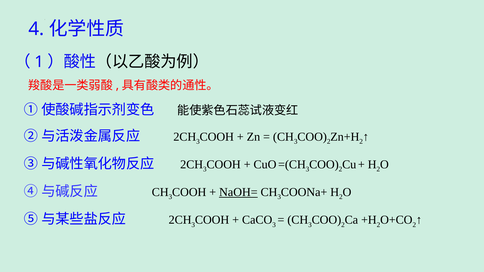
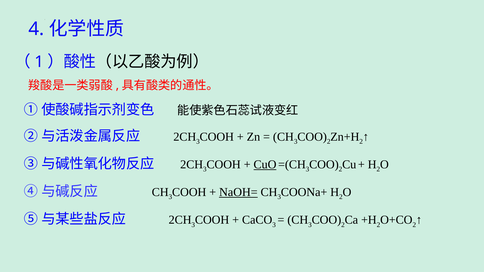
CuO underline: none -> present (265, 165)
